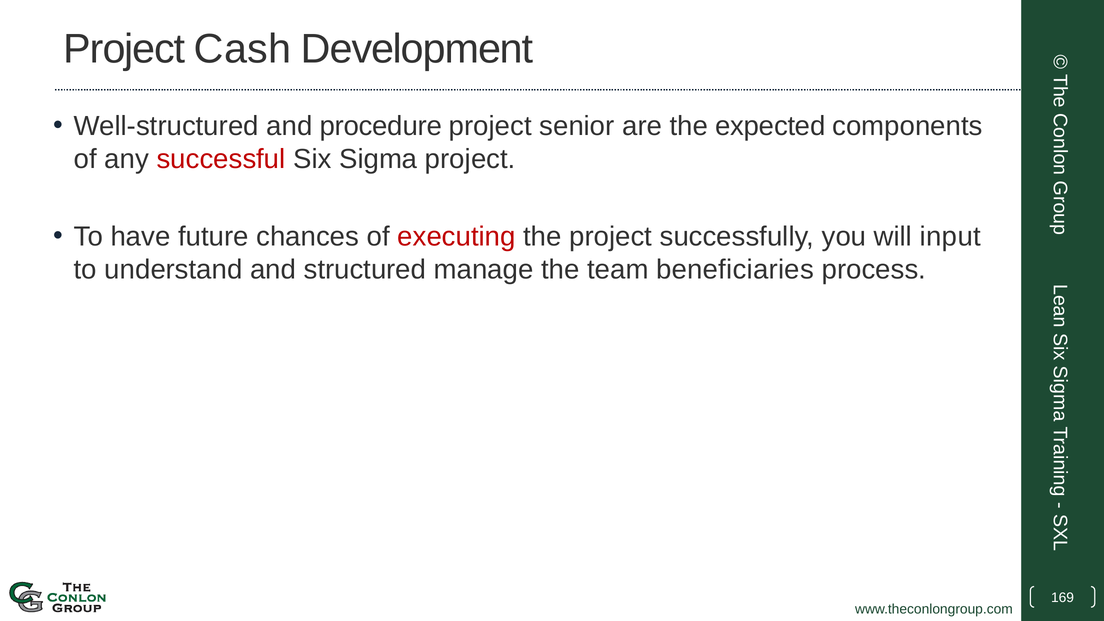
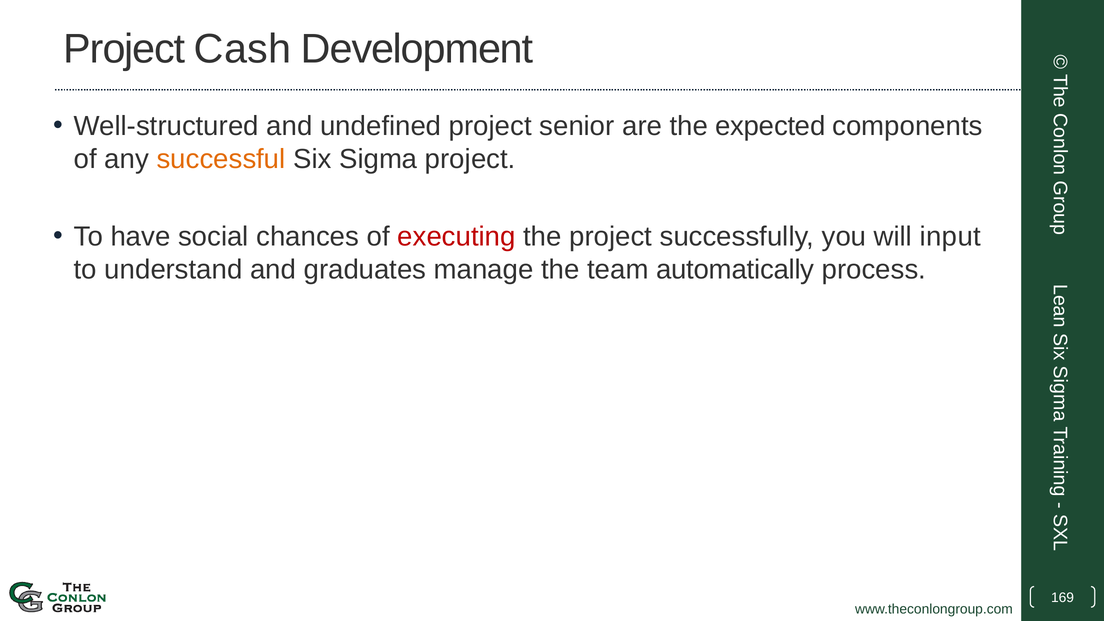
procedure: procedure -> undefined (381, 126)
successful colour: red -> orange (221, 159)
future: future -> social (213, 237)
structured: structured -> graduates (365, 270)
beneficiaries: beneficiaries -> automatically (735, 270)
